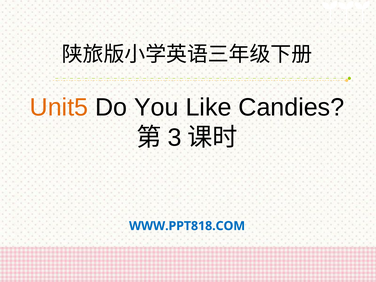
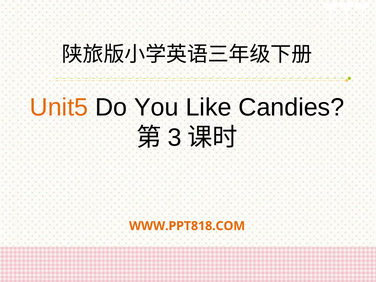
WWW.PPT818.COM colour: blue -> orange (187, 226)
